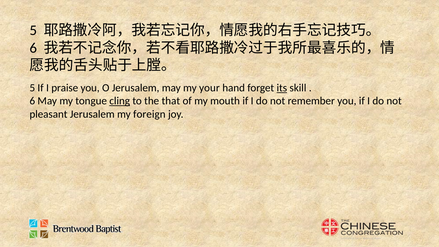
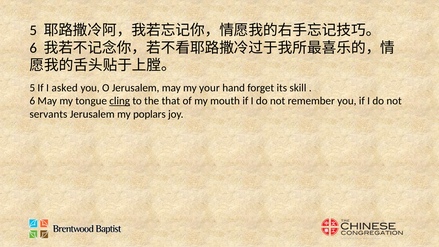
praise: praise -> asked (65, 88)
its underline: present -> none (282, 88)
pleasant: pleasant -> servants (48, 114)
foreign: foreign -> poplars (149, 114)
